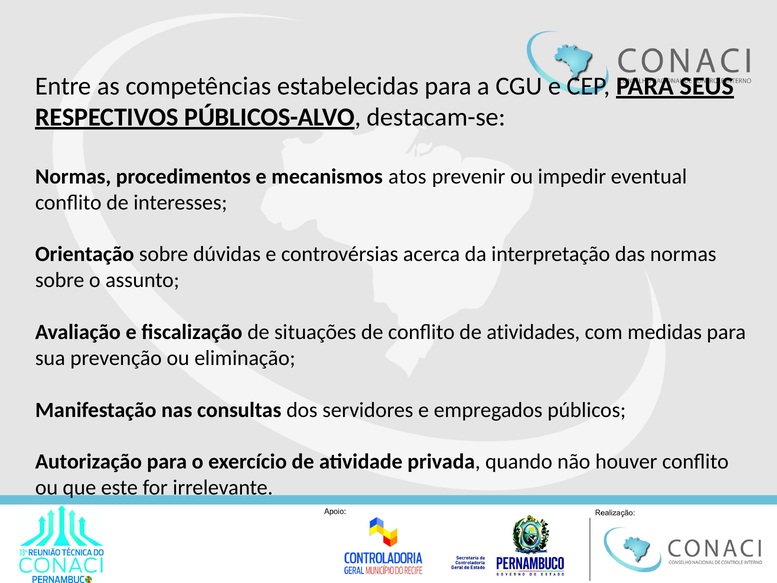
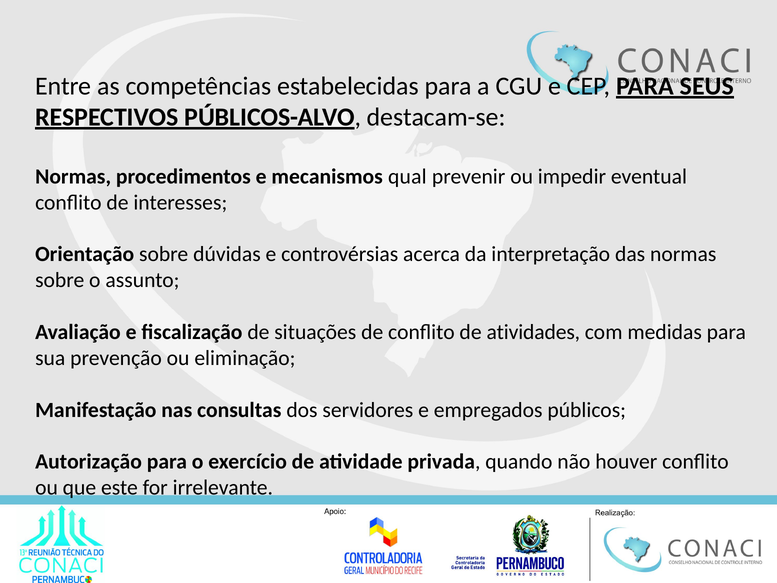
atos: atos -> qual (407, 177)
